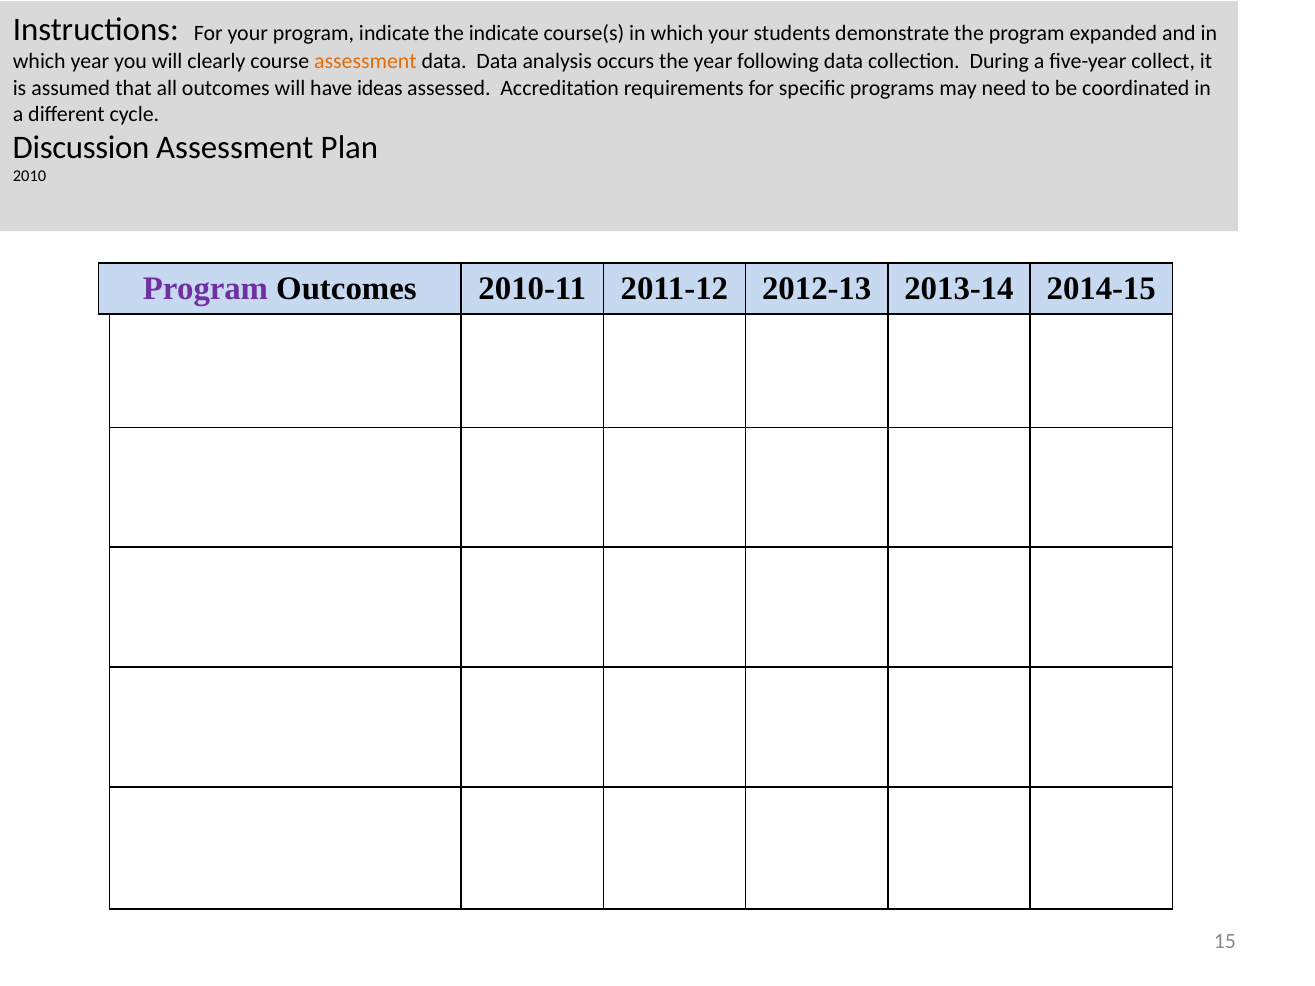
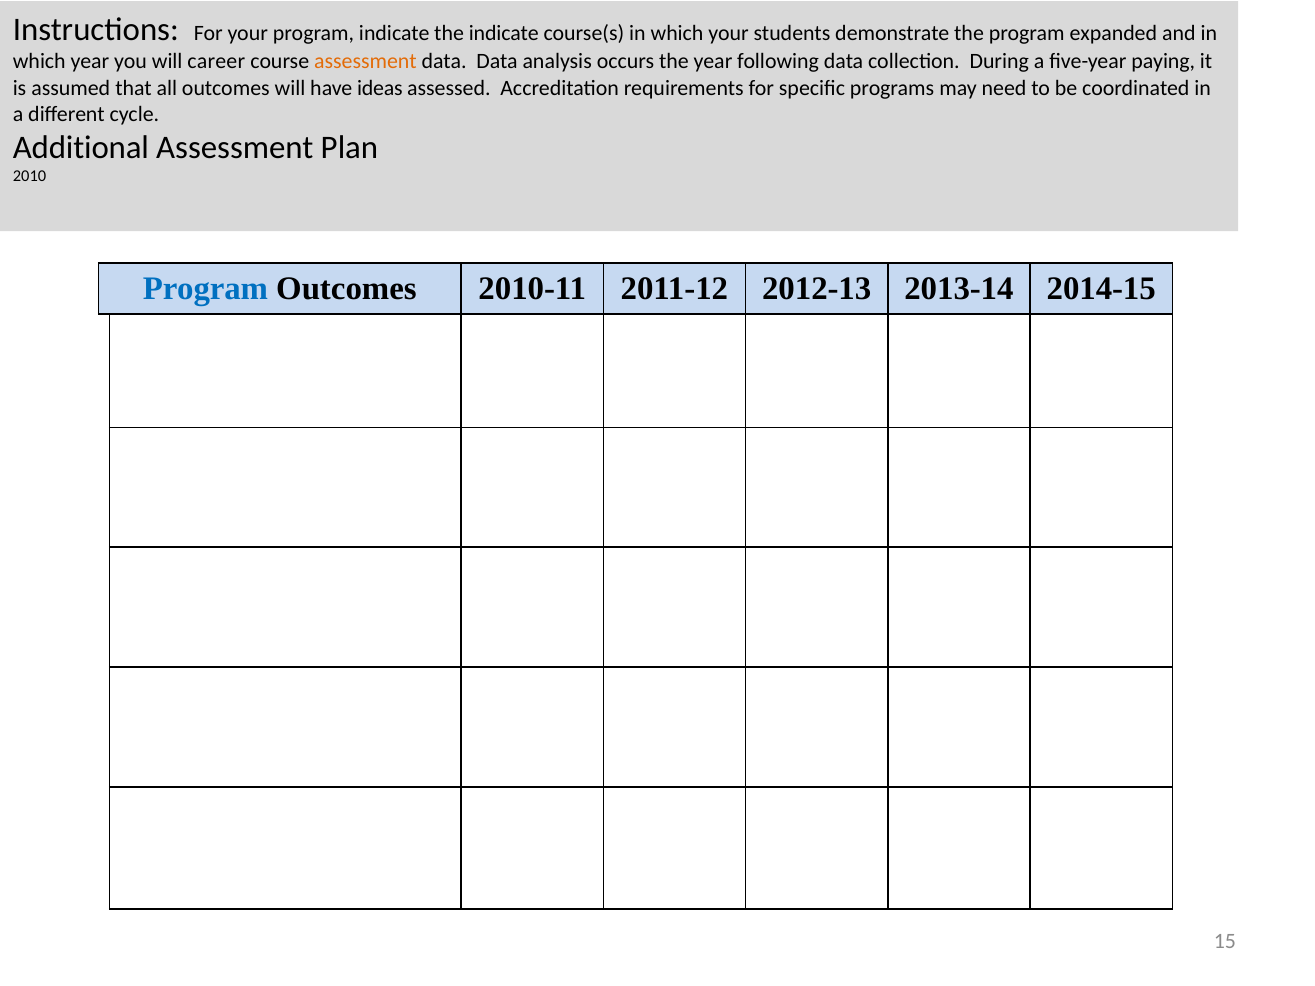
clearly: clearly -> career (216, 62)
collect: collect -> paying (1163, 62)
Discussion: Discussion -> Additional (81, 148)
Program colour: purple -> blue (205, 289)
